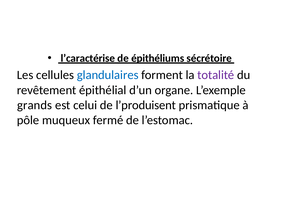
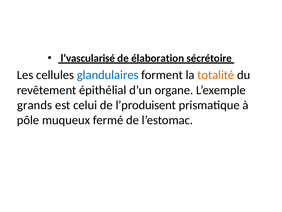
l’caractérise: l’caractérise -> l’vascularisé (88, 58)
épithéliums: épithéliums -> élaboration (158, 58)
totalité colour: purple -> orange (216, 75)
